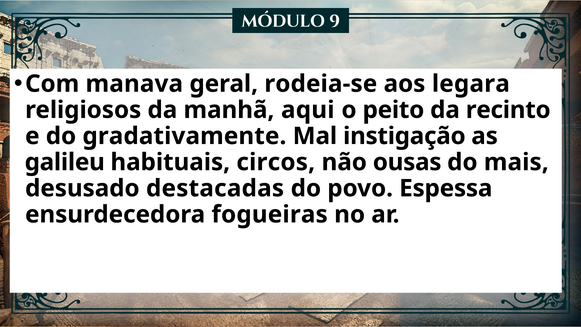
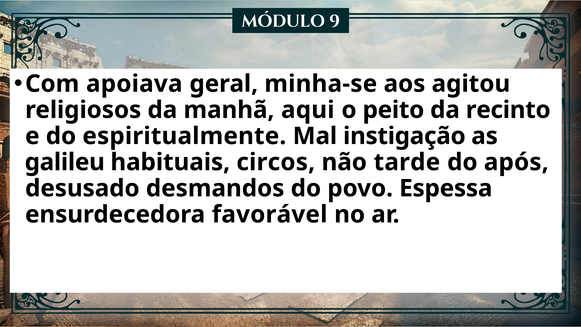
manava: manava -> apoiava (134, 84)
rodeia-se: rodeia-se -> minha-se (321, 84)
legara: legara -> agitou (471, 84)
gradativamente: gradativamente -> espiritualmente (184, 136)
ousas: ousas -> tarde (407, 162)
mais: mais -> após (516, 162)
destacadas: destacadas -> desmandos (215, 188)
fogueiras: fogueiras -> favorável (270, 214)
